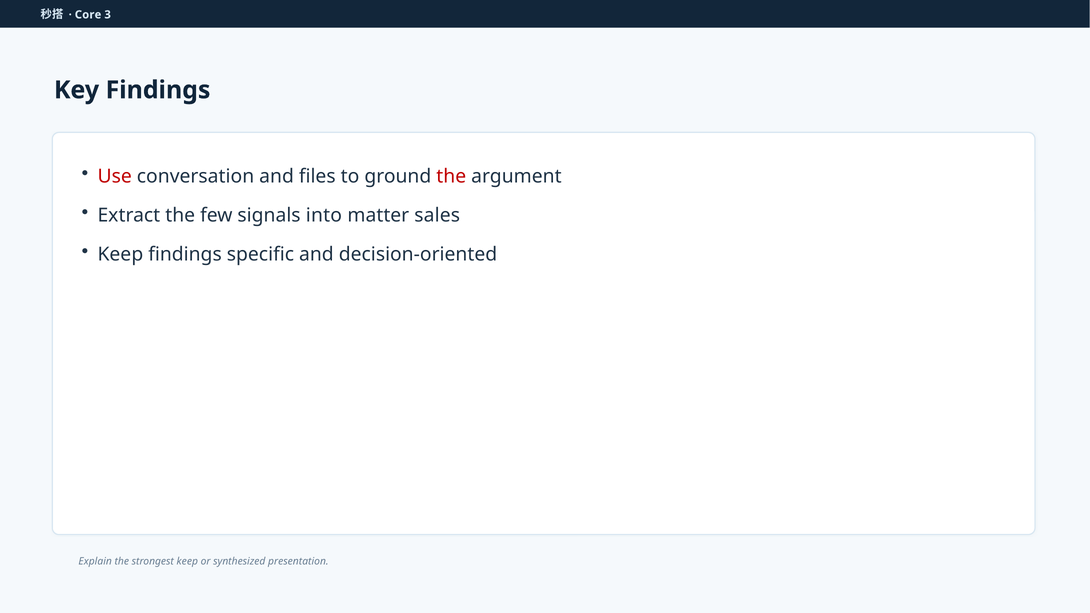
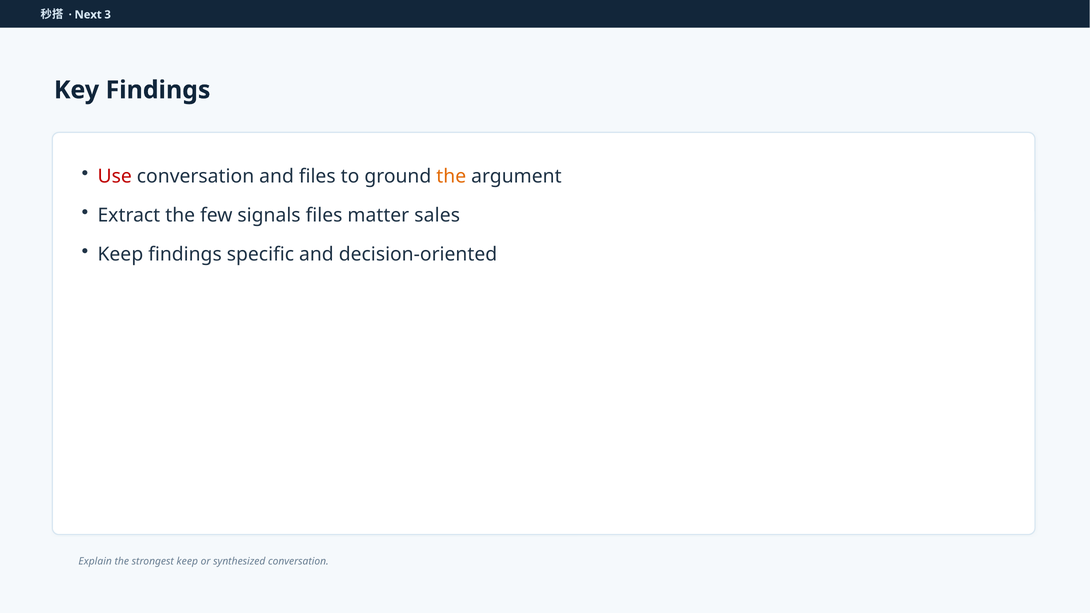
Core: Core -> Next (88, 15)
the colour: red -> orange (451, 176)
signals into: into -> files (324, 215)
synthesized presentation: presentation -> conversation (298, 561)
